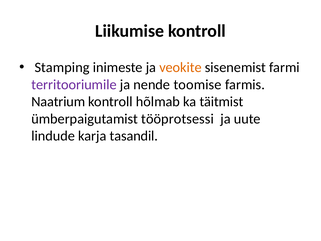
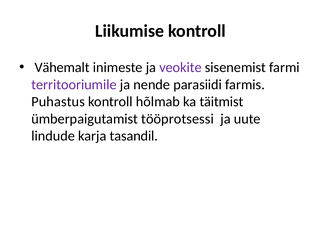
Stamping: Stamping -> Vähemalt (62, 67)
veokite colour: orange -> purple (180, 67)
toomise: toomise -> parasiidi (198, 84)
Naatrium: Naatrium -> Puhastus (58, 102)
